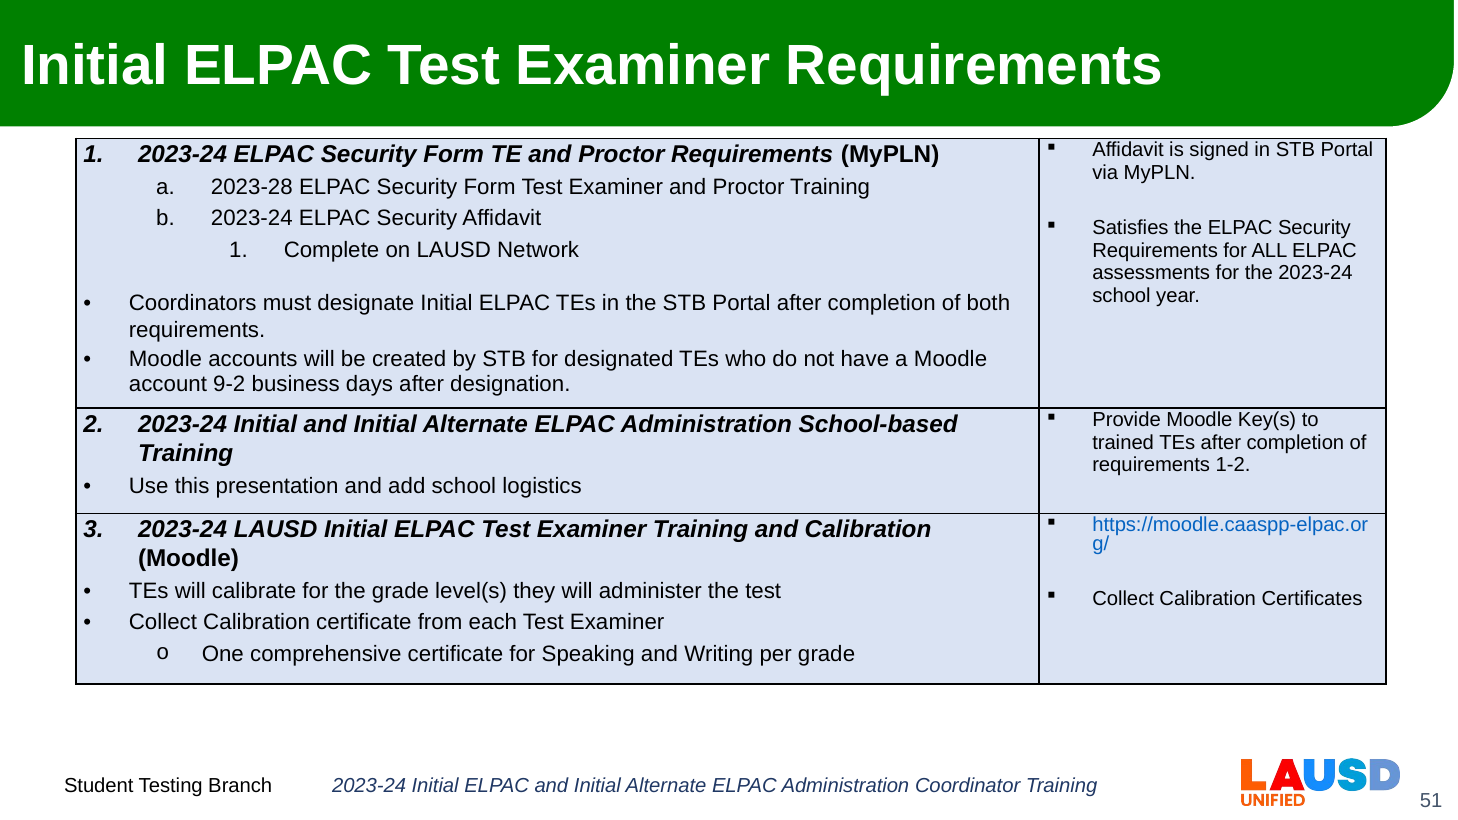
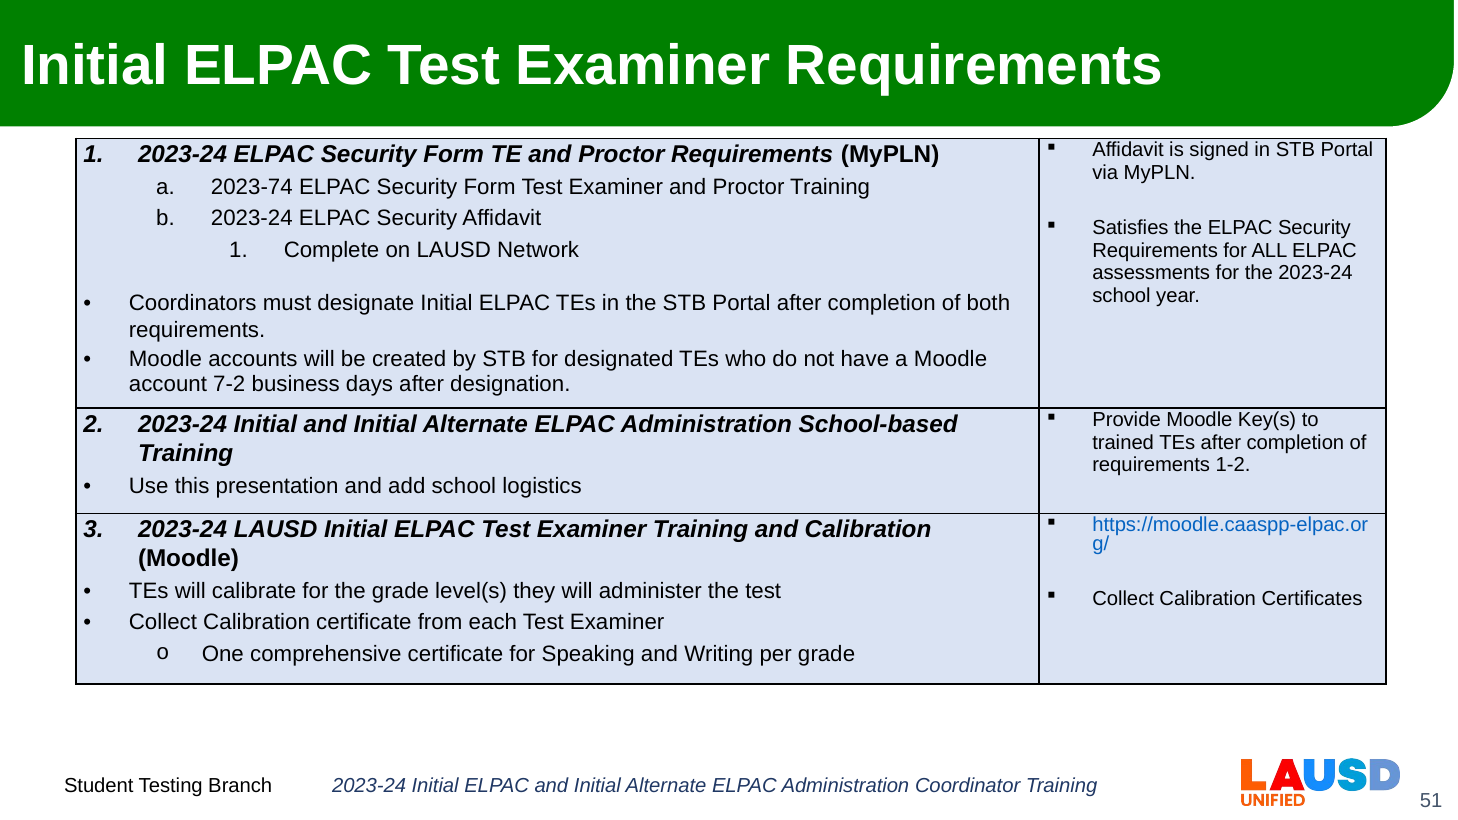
2023-28: 2023-28 -> 2023-74 (252, 187)
9-2: 9-2 -> 7-2 (229, 384)
